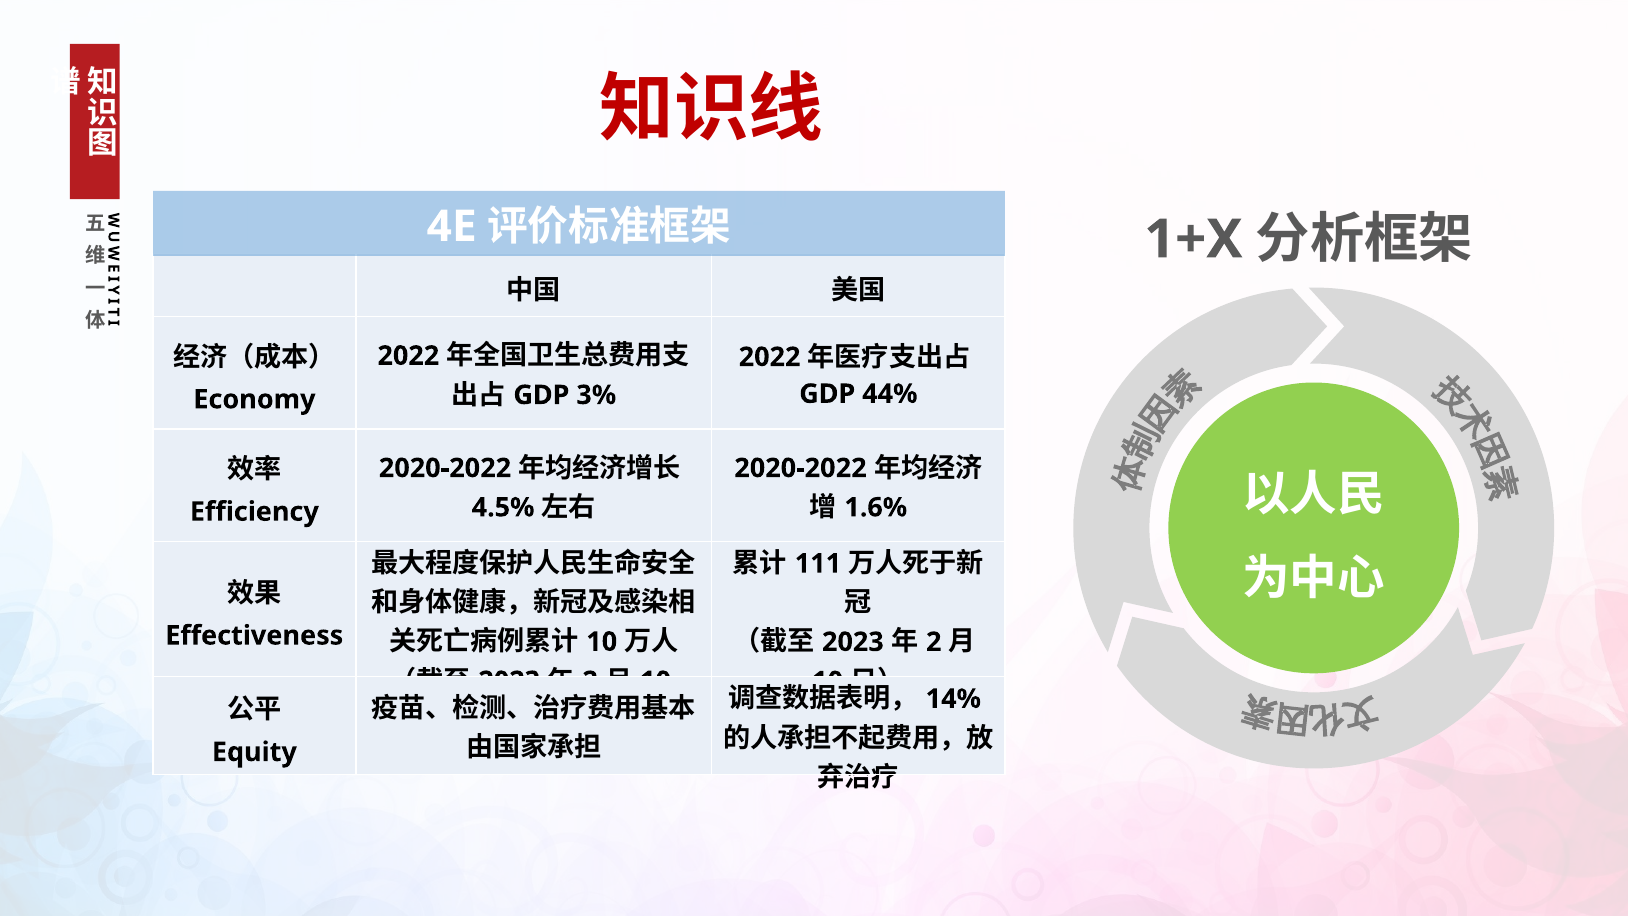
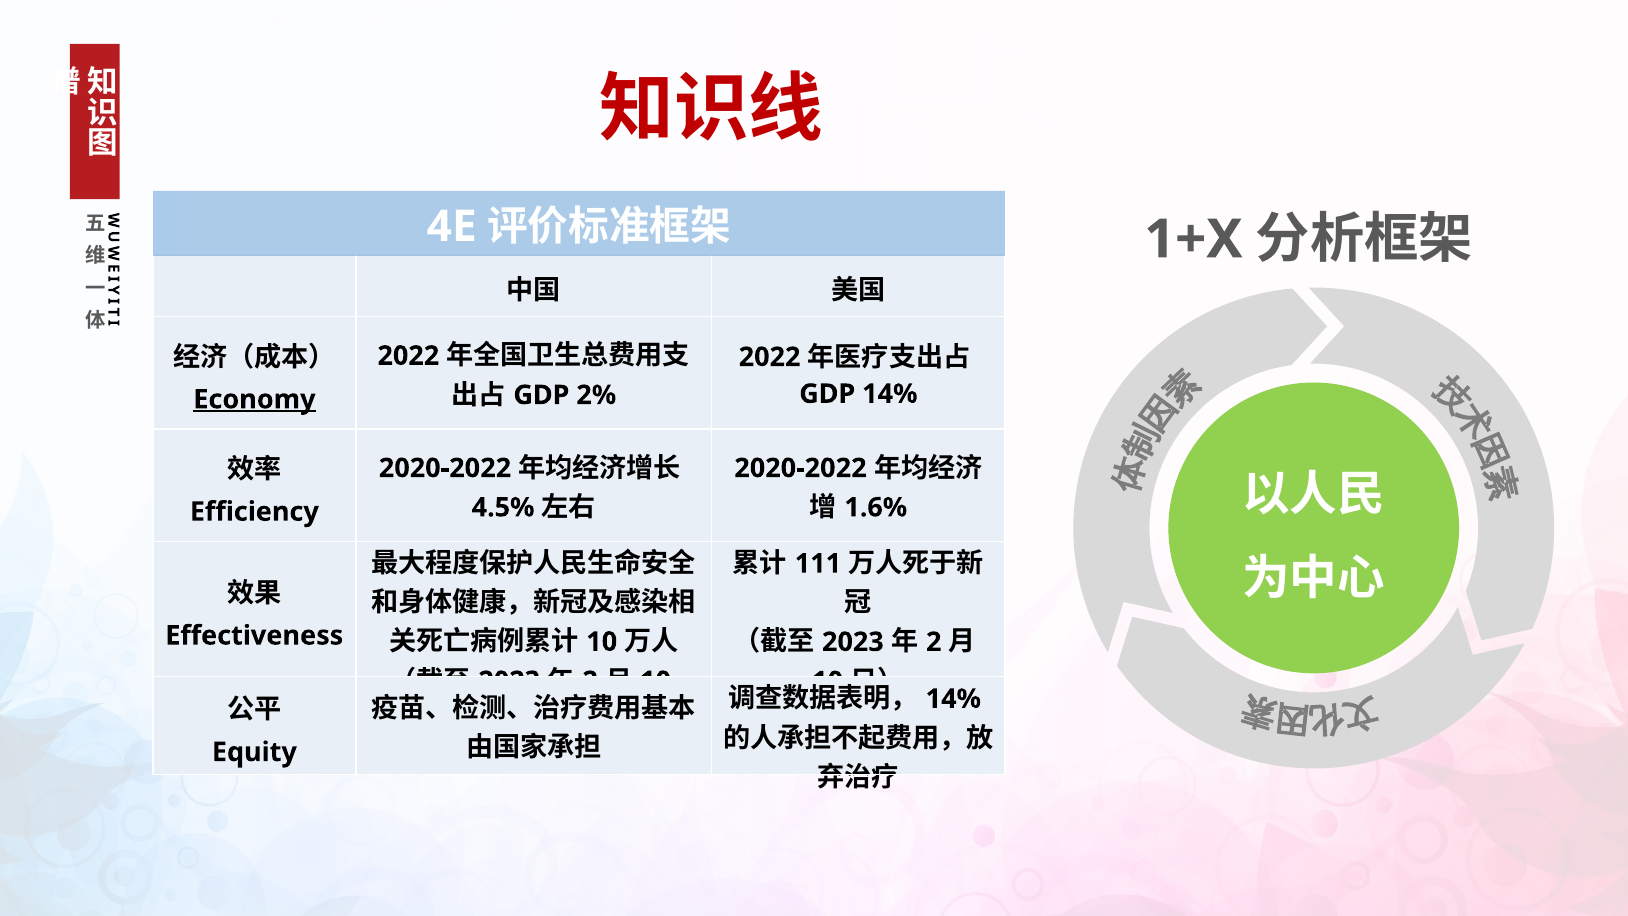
3%: 3% -> 2% (596, 395)
44%: 44% -> 14% (890, 394)
Economy underline: none -> present (254, 399)
